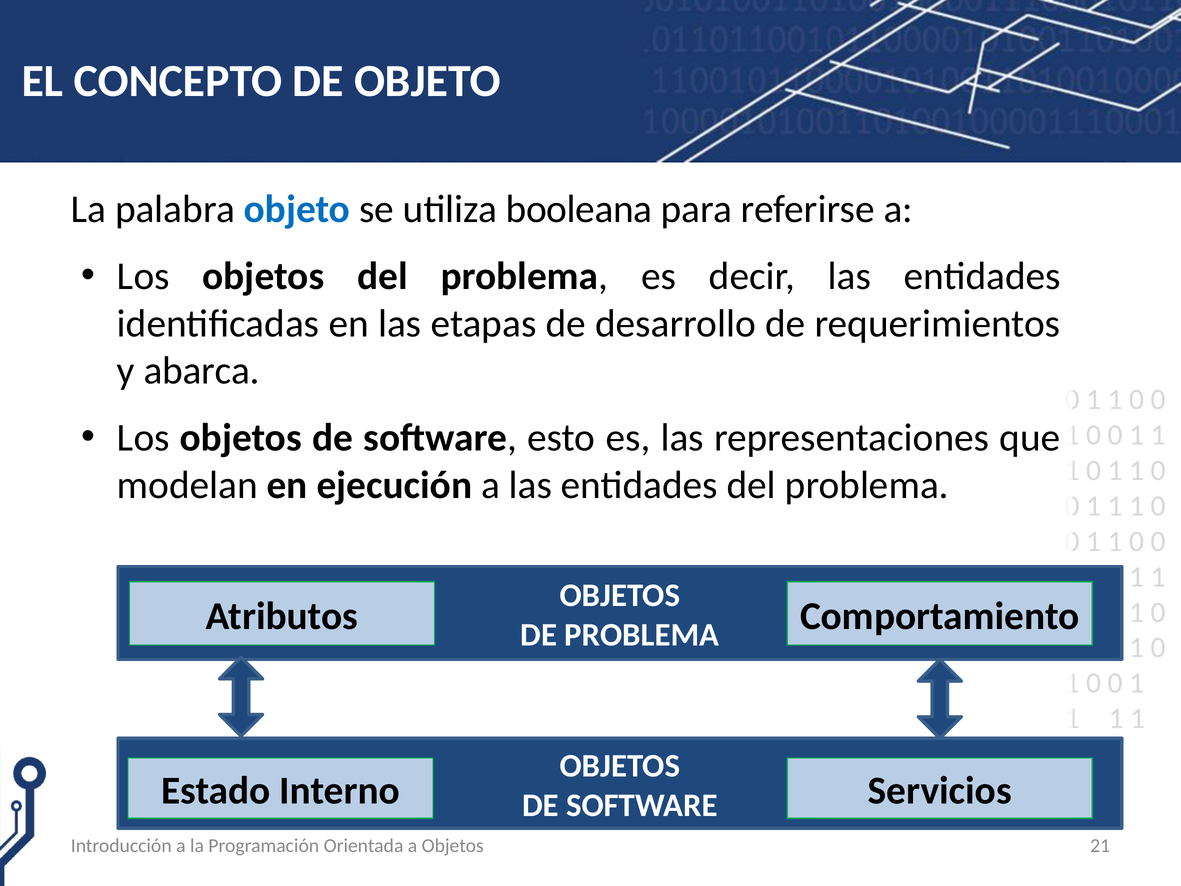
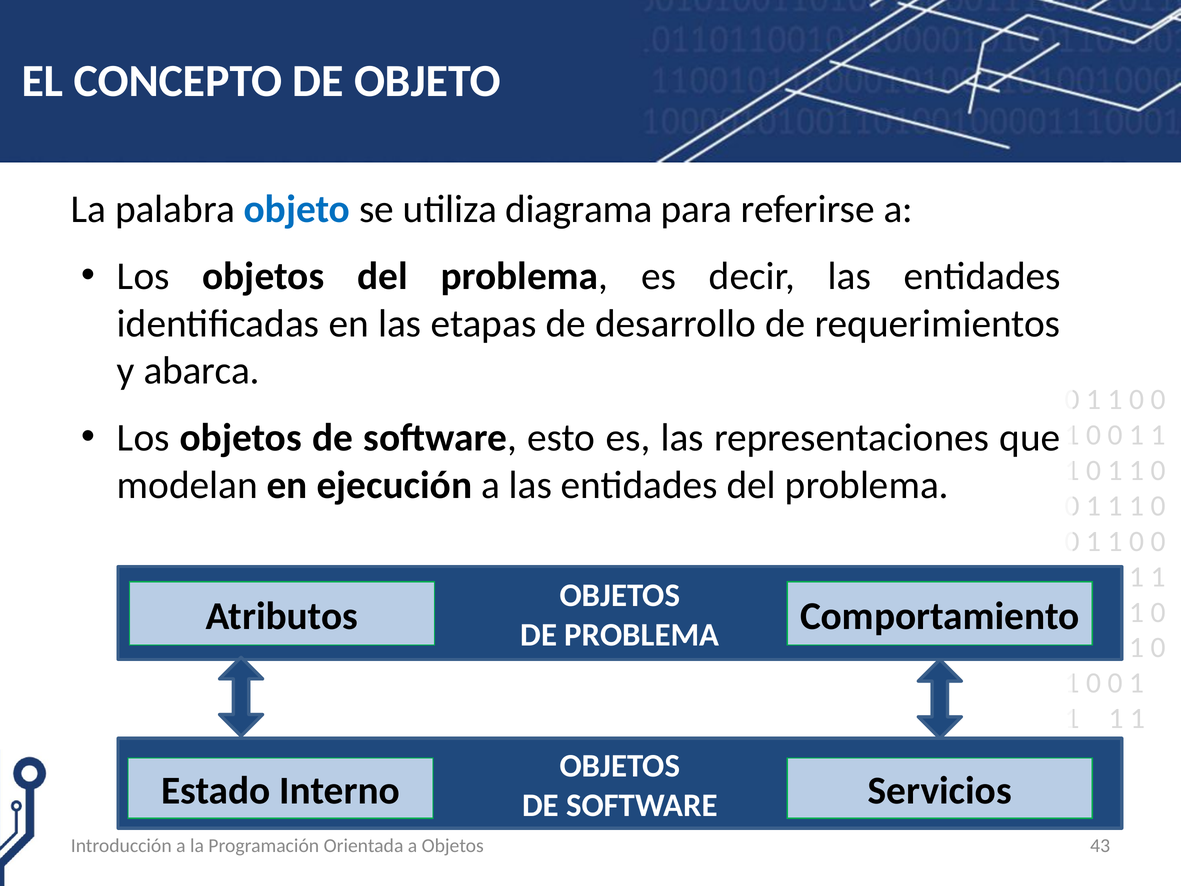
booleana: booleana -> diagrama (579, 209)
21: 21 -> 43 (1100, 846)
